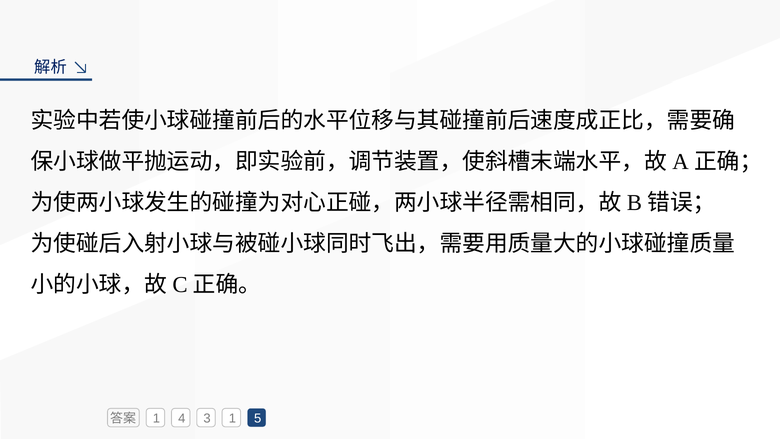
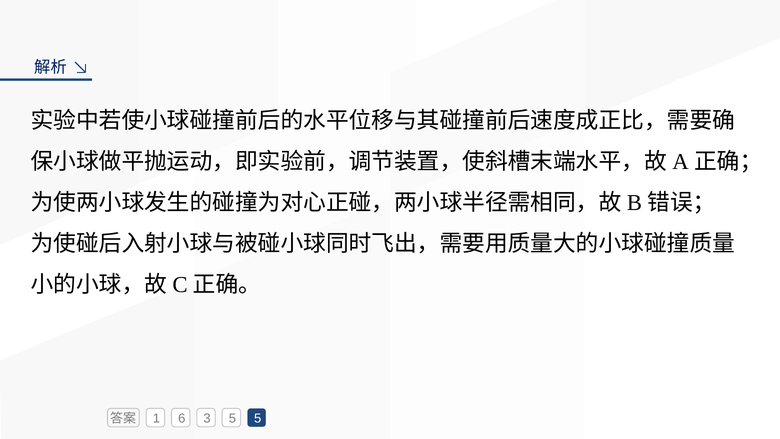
4: 4 -> 6 (182, 418)
3 1: 1 -> 5 (232, 418)
